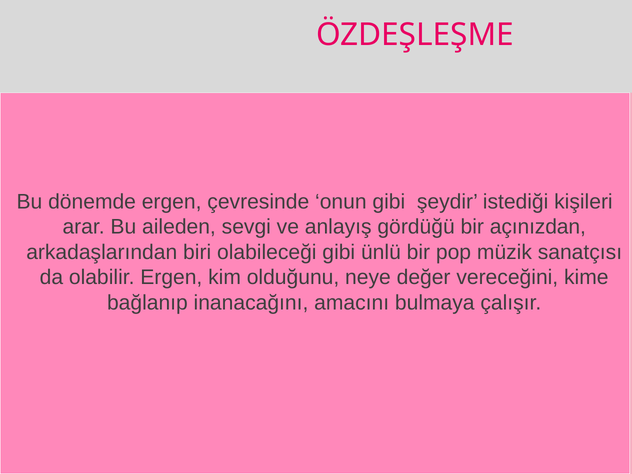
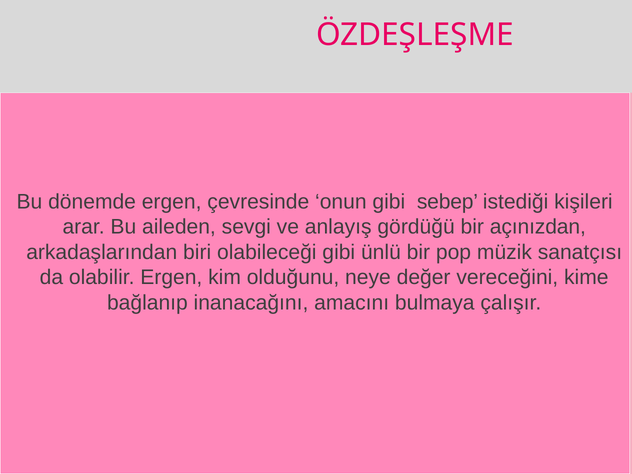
şeydir: şeydir -> sebep (447, 202)
